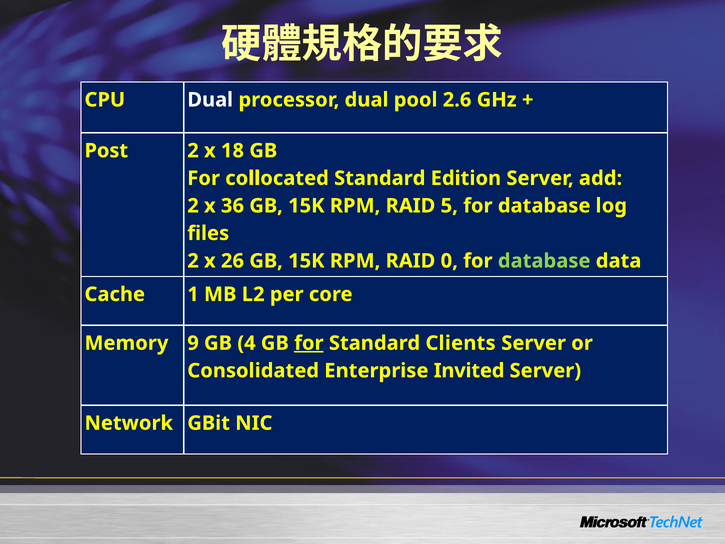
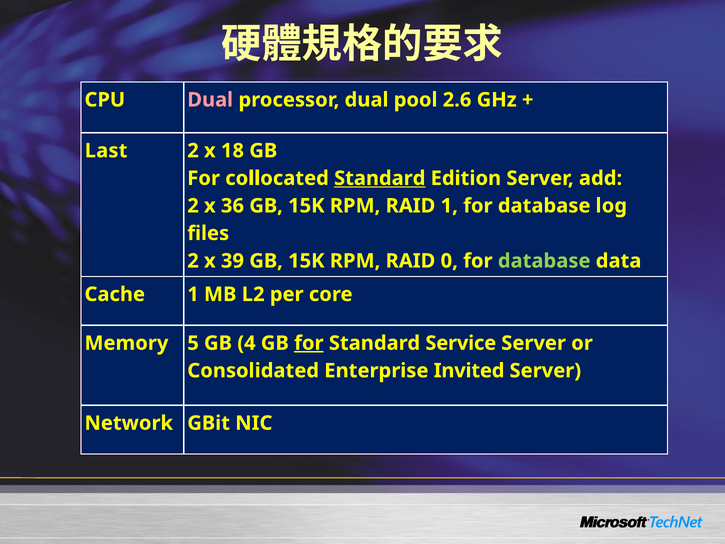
Dual colour: white -> pink (210, 100)
Post: Post -> Last (106, 151)
Standard underline: none -> present (380, 178)
RAID 5: 5 -> 1 (449, 206)
26: 26 -> 39 (232, 261)
9: 9 -> 5 (193, 343)
Clients: Clients -> Service (461, 343)
